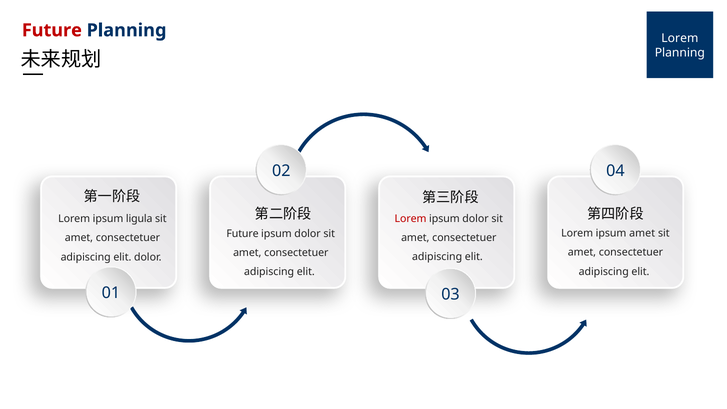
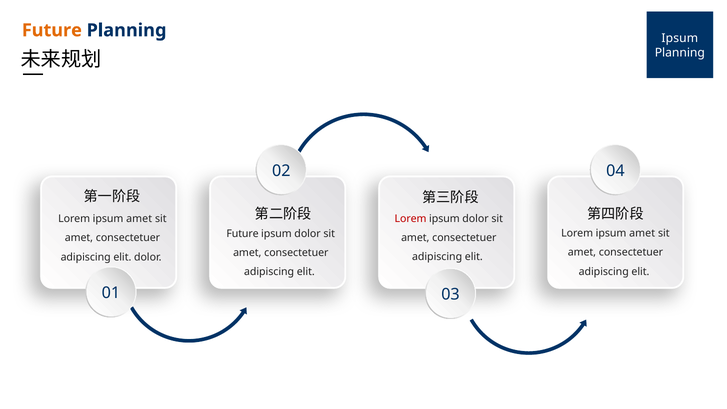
Future colour: red -> orange (52, 30)
Lorem: Lorem -> Ipsum (680, 38)
ligula: ligula -> amet (139, 219)
